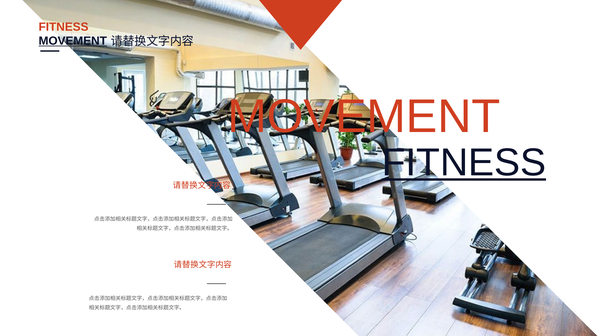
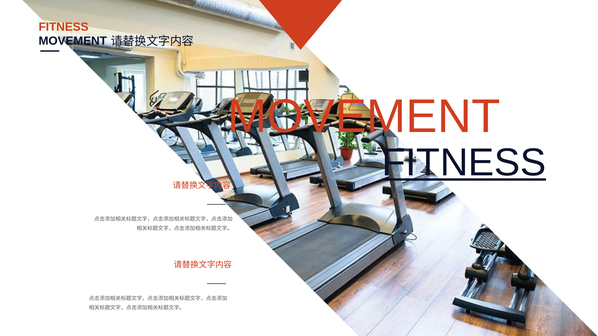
MOVEMENT underline: present -> none (73, 41)
